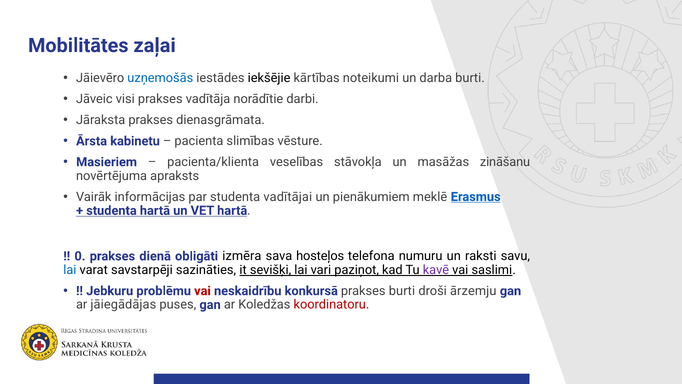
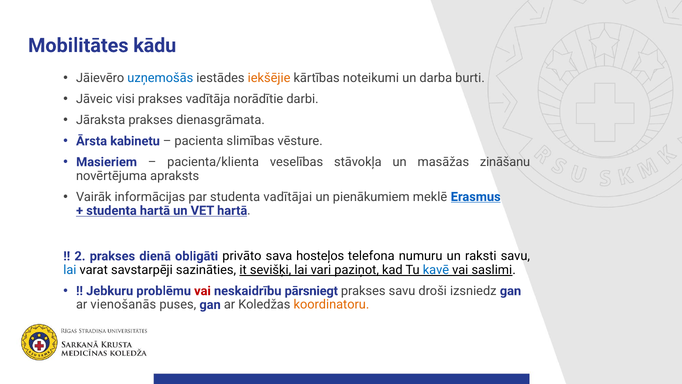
zaļai: zaļai -> kādu (155, 45)
iekšējie colour: black -> orange (269, 78)
0: 0 -> 2 (80, 256)
izmēra: izmēra -> privāto (242, 256)
kavē colour: purple -> blue (436, 270)
konkursā: konkursā -> pārsniegt (311, 291)
prakses burti: burti -> savu (402, 291)
ārzemju: ārzemju -> izsniedz (473, 291)
jāiegādājas: jāiegādājas -> vienošanās (123, 304)
koordinatoru colour: red -> orange (331, 304)
